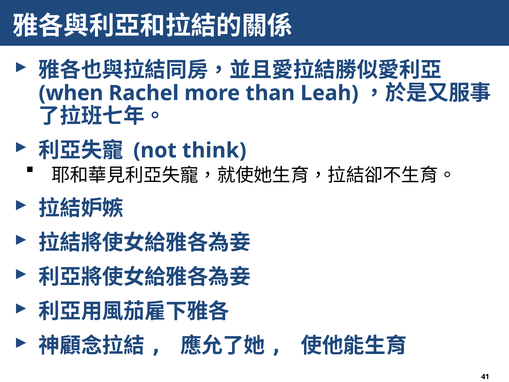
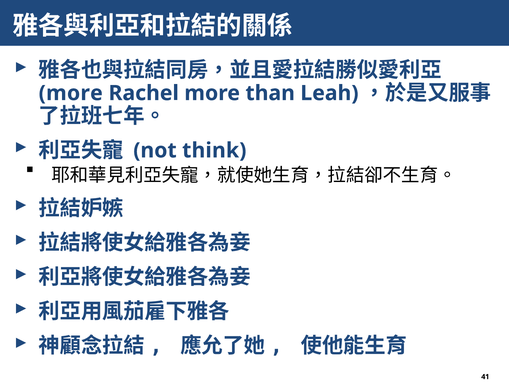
when: when -> more (71, 93)
